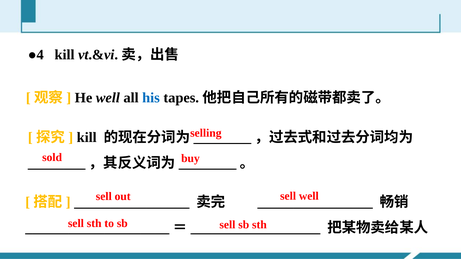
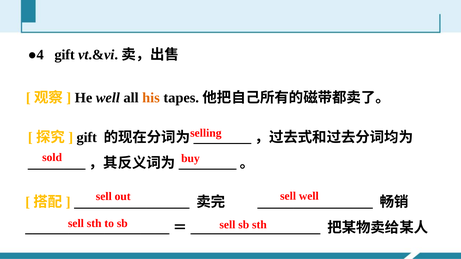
●4 kill: kill -> gift (65, 55)
his colour: blue -> orange (151, 98)
kill: kill -> gift (87, 137)
